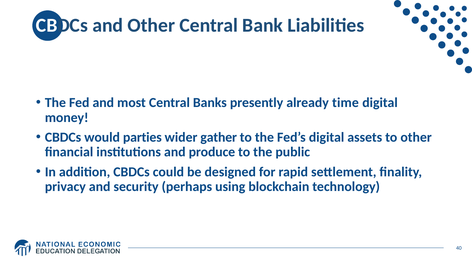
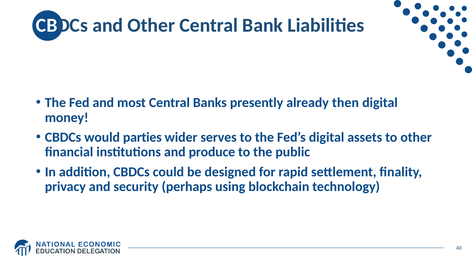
time: time -> then (345, 103)
gather: gather -> serves (219, 138)
